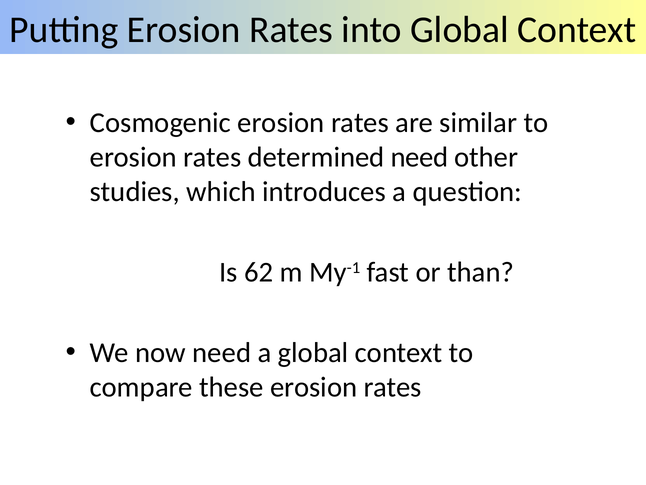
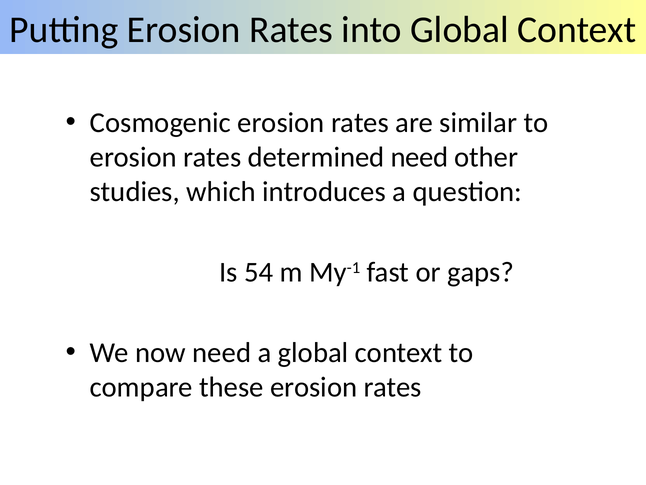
62: 62 -> 54 (259, 272)
than: than -> gaps (481, 272)
